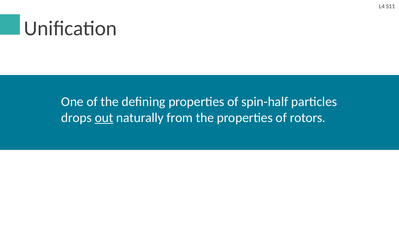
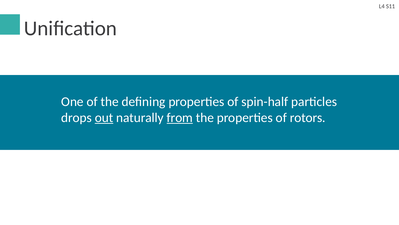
from underline: none -> present (180, 117)
